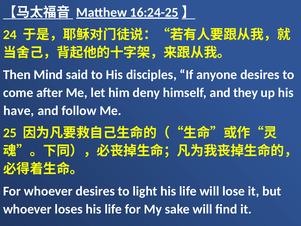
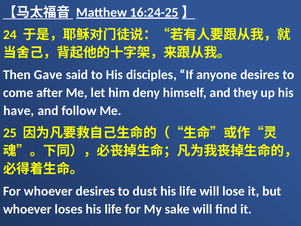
Mind: Mind -> Gave (48, 75)
light: light -> dust (145, 191)
